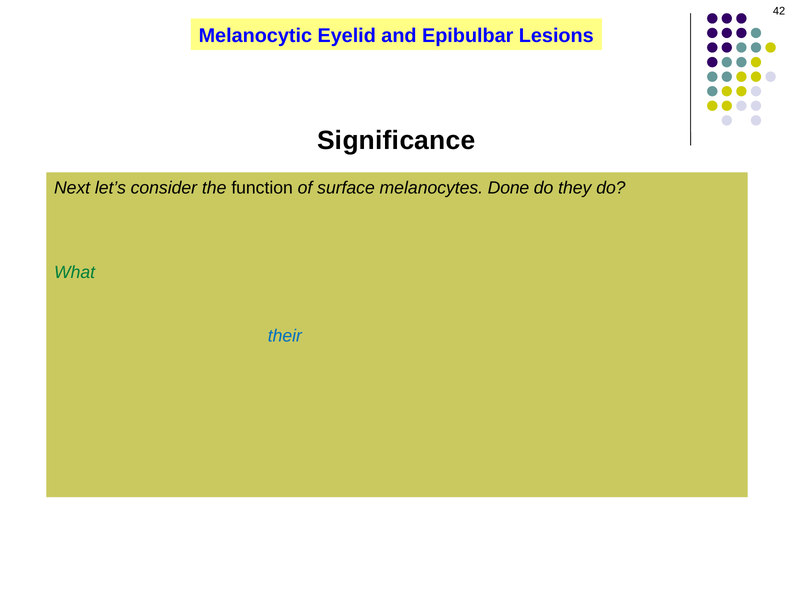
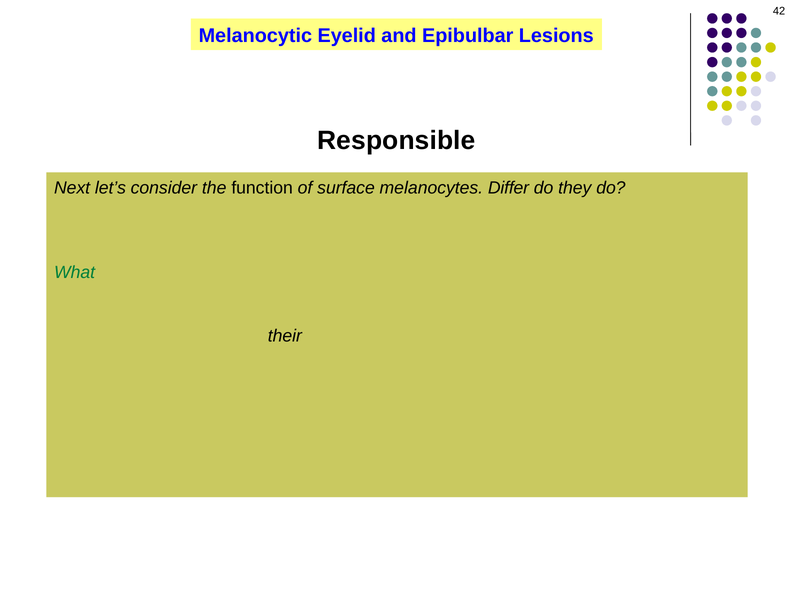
Significance: Significance -> Responsible (396, 141)
Done: Done -> Differ (509, 188)
their colour: blue -> black (285, 336)
